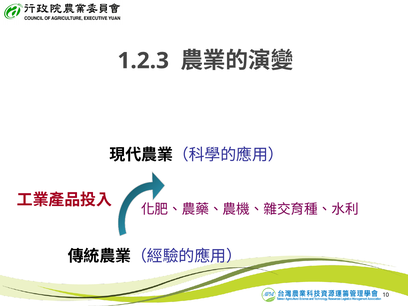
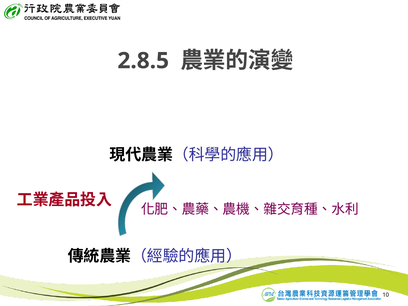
1.2.3: 1.2.3 -> 2.8.5 (143, 61)
